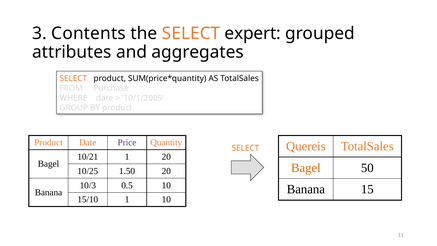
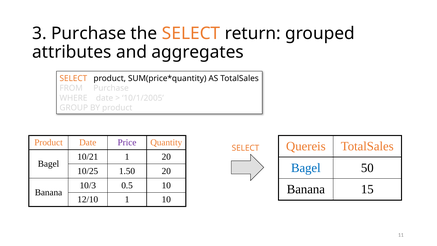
3 Contents: Contents -> Purchase (89, 33)
expert: expert -> return (253, 33)
Bagel colour: orange -> blue (306, 168)
15/10: 15/10 -> 12/10 (88, 199)
